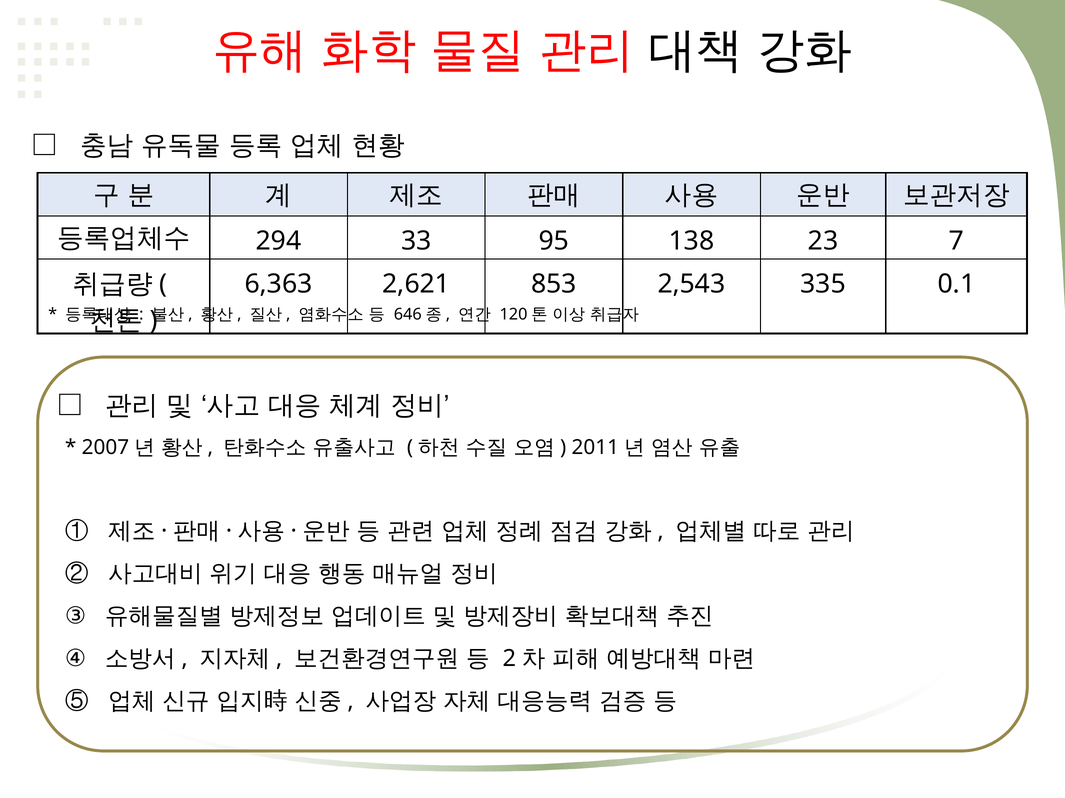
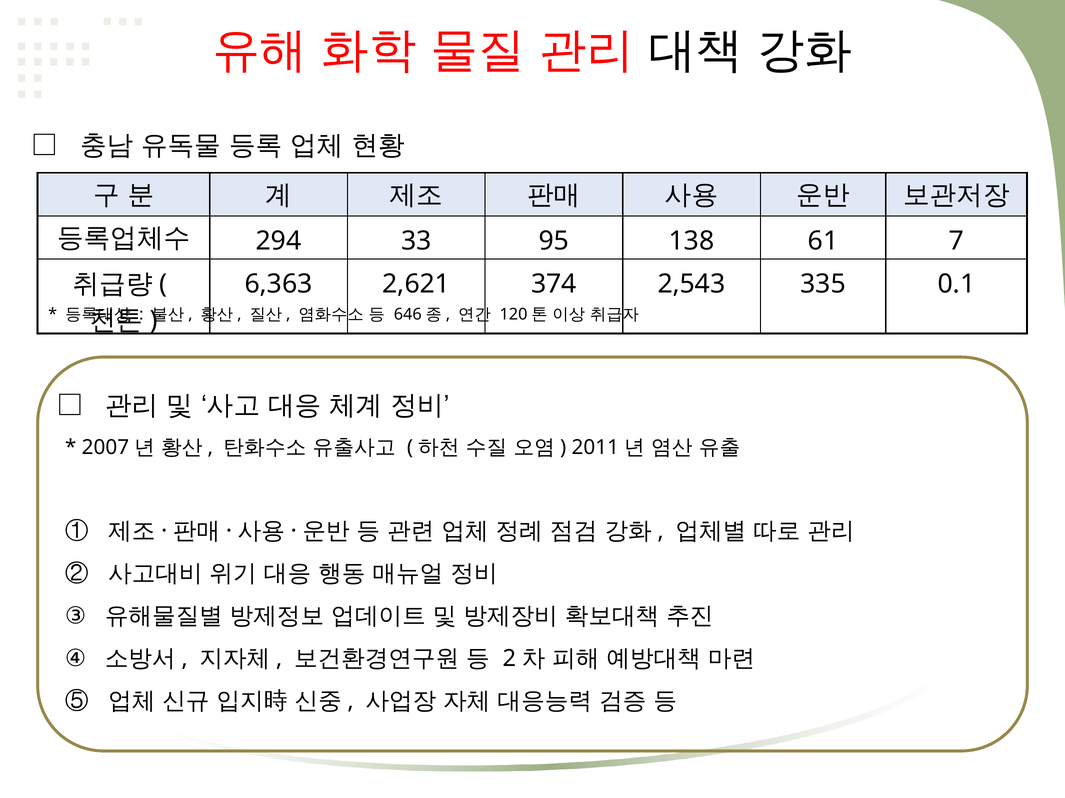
23: 23 -> 61 (823, 241)
853: 853 -> 374 (554, 284)
